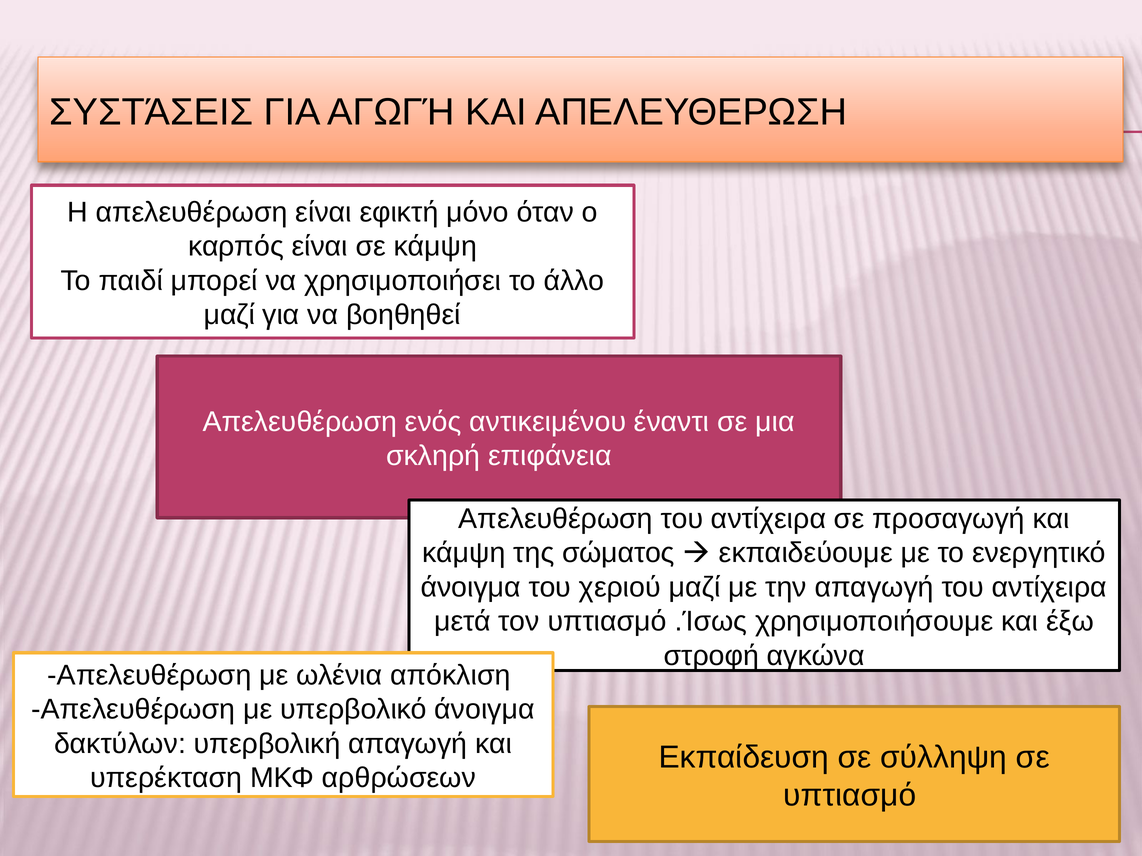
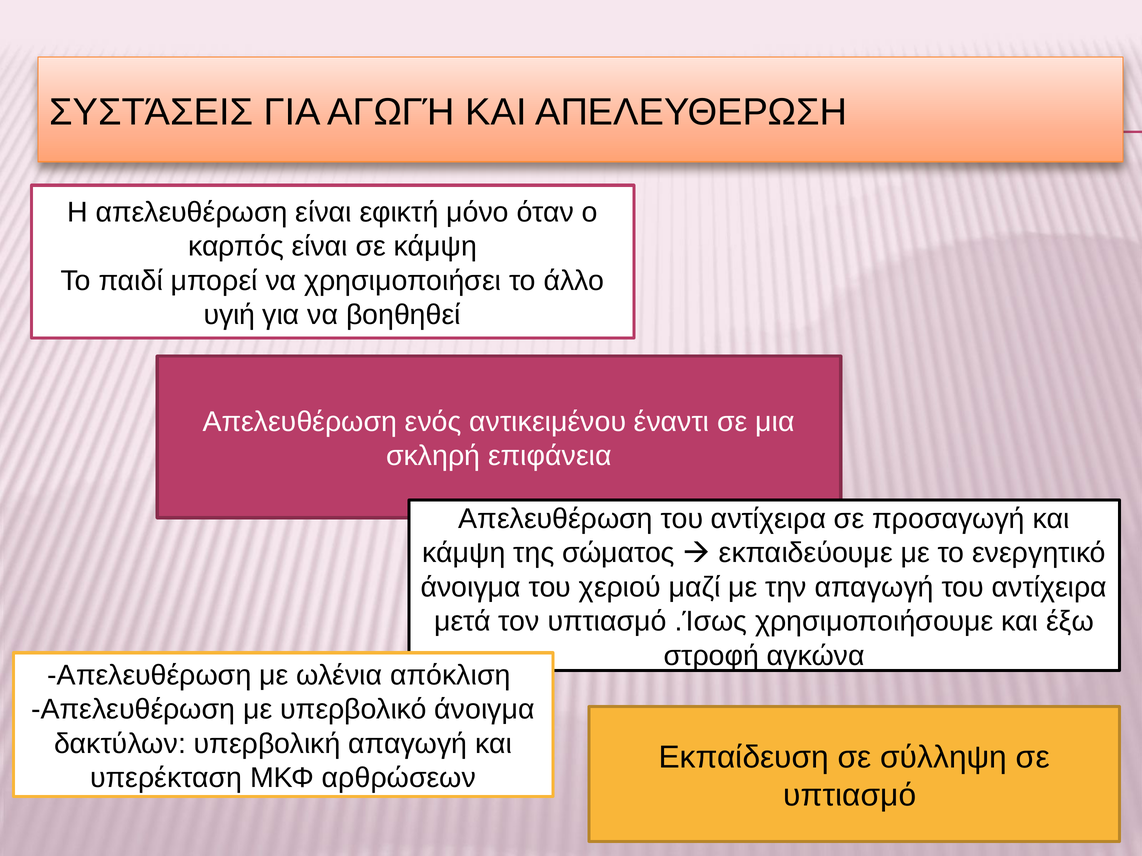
μαζί: μαζί -> υγιή (229, 315)
